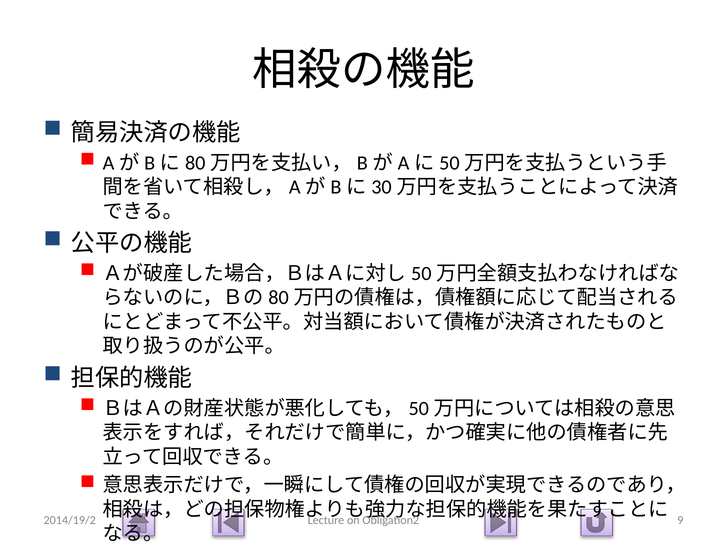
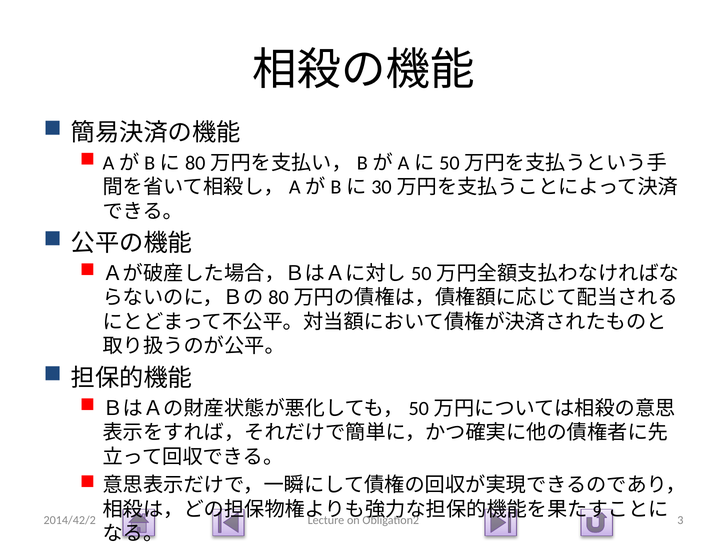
2014/19/2: 2014/19/2 -> 2014/42/2 (70, 521)
9: 9 -> 3 (680, 521)
